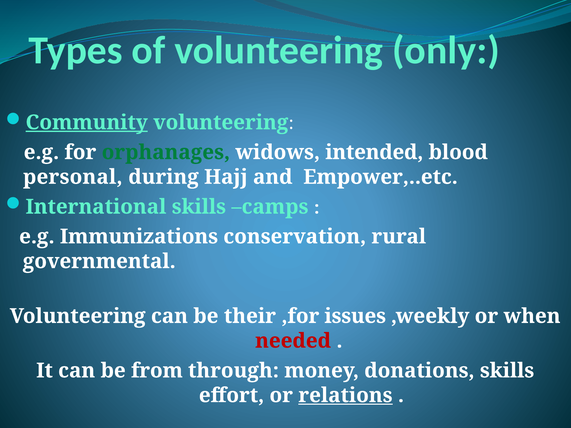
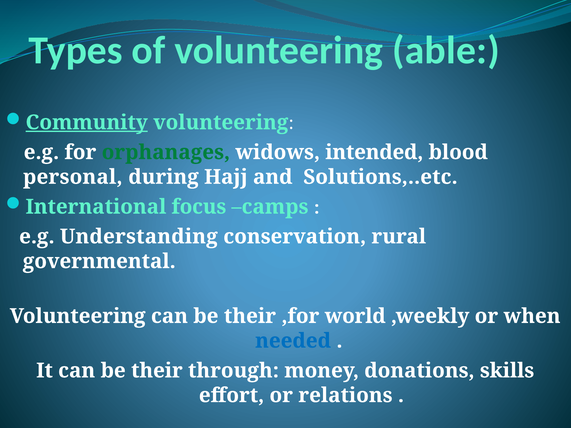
only: only -> able (446, 50)
Empower,..etc: Empower,..etc -> Solutions,..etc (380, 177)
International skills: skills -> focus (199, 207)
Immunizations: Immunizations -> Understanding (139, 237)
issues: issues -> world (355, 316)
needed colour: red -> blue (293, 341)
It can be from: from -> their (157, 371)
relations underline: present -> none (345, 396)
